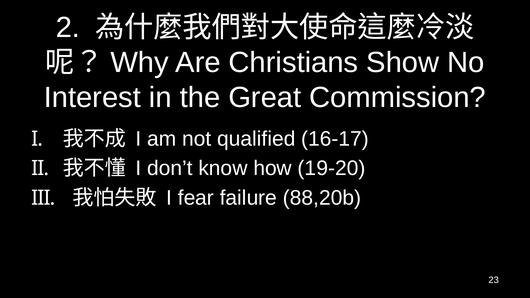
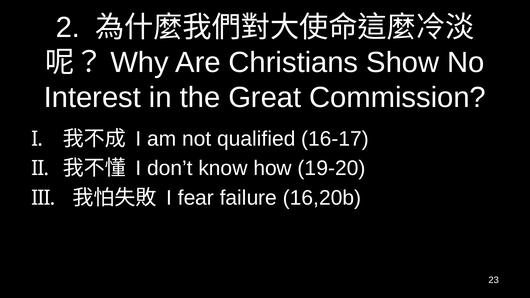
88,20b: 88,20b -> 16,20b (322, 198)
